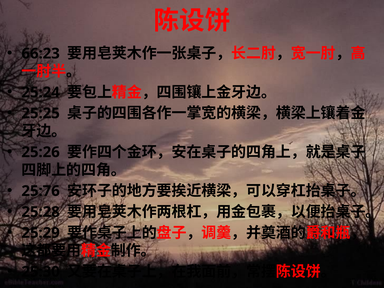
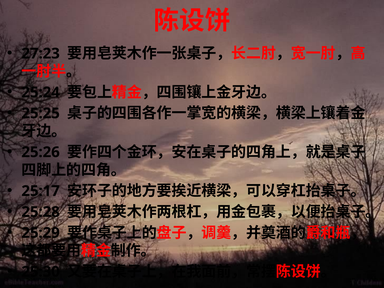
66:23: 66:23 -> 27:23 (41, 54)
25:76: 25:76 -> 25:17 (41, 191)
